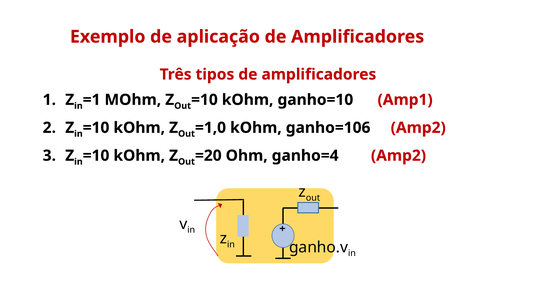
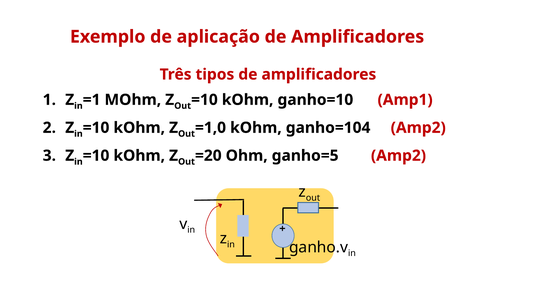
ganho=106: ganho=106 -> ganho=104 (328, 128)
ganho=4: ganho=4 -> ganho=5 (305, 156)
